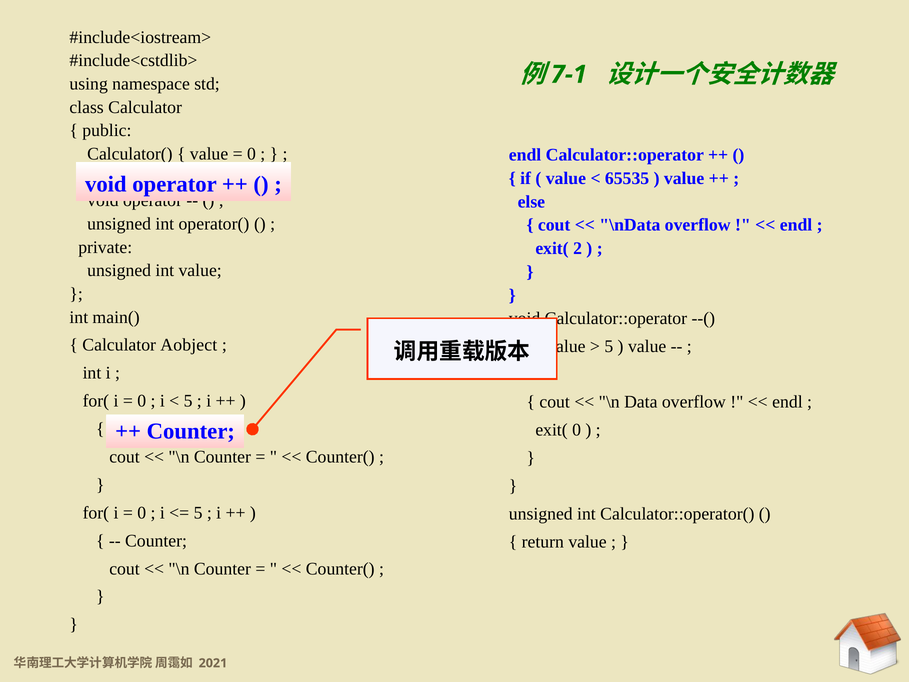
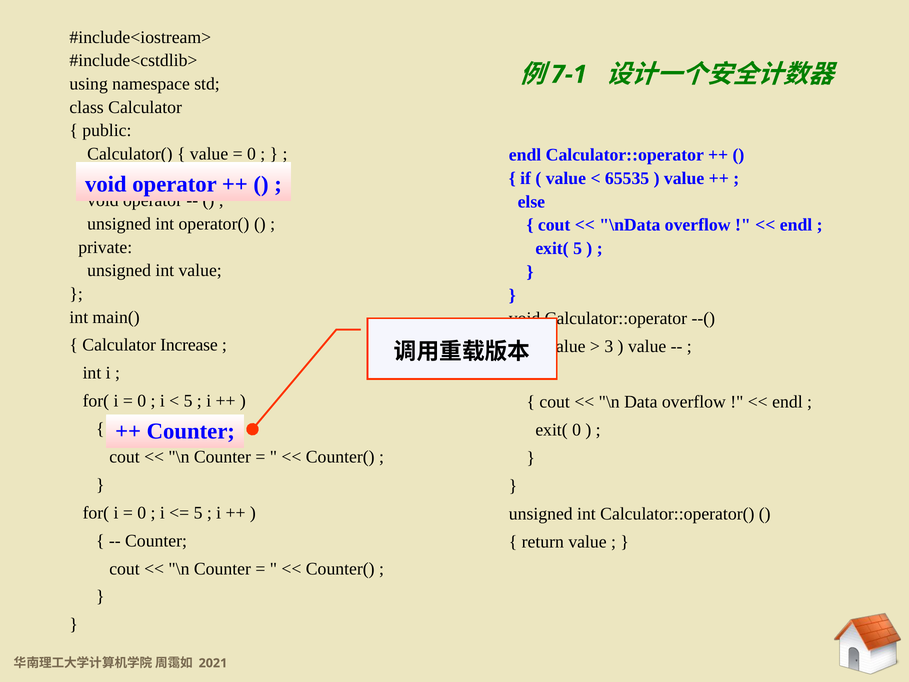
exit( 2: 2 -> 5 (578, 248)
Aobject: Aobject -> Increase (189, 345)
5: 5 -> 3 (609, 346)
